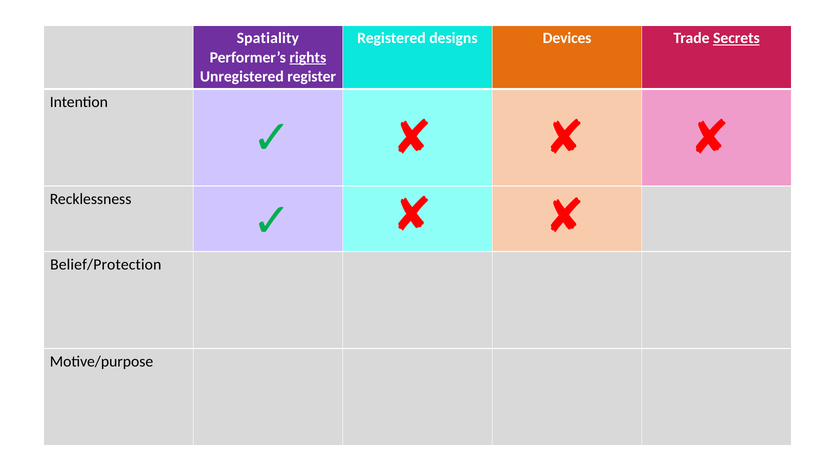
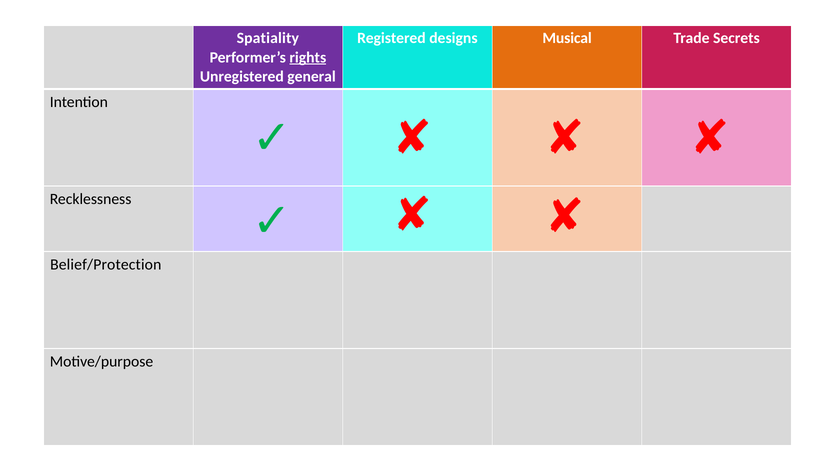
Devices: Devices -> Musical (567, 38)
Secrets underline: present -> none (736, 38)
register: register -> general (312, 76)
